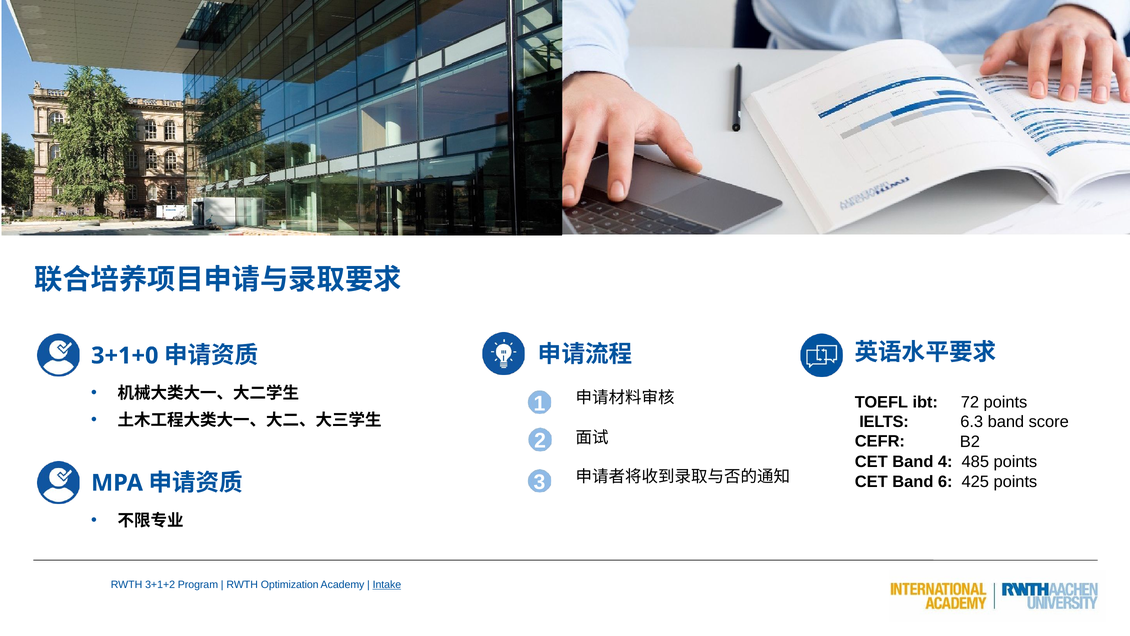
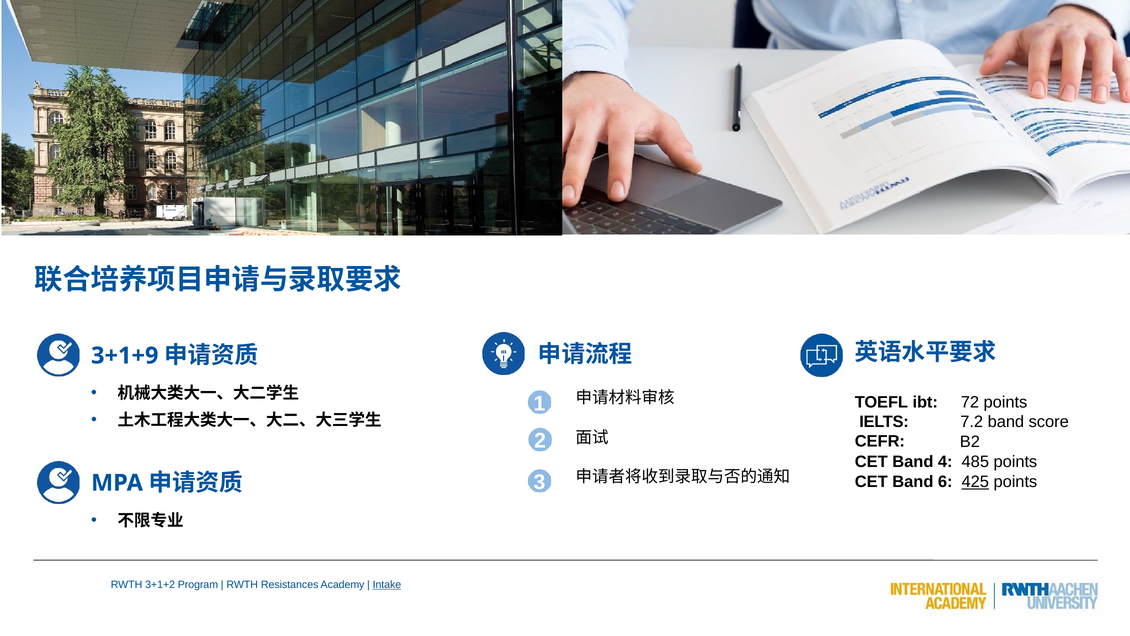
3+1+0: 3+1+0 -> 3+1+9 (125, 355)
6.3: 6.3 -> 7.2 (972, 421)
425 underline: none -> present (975, 481)
Optimization: Optimization -> Resistances (290, 584)
